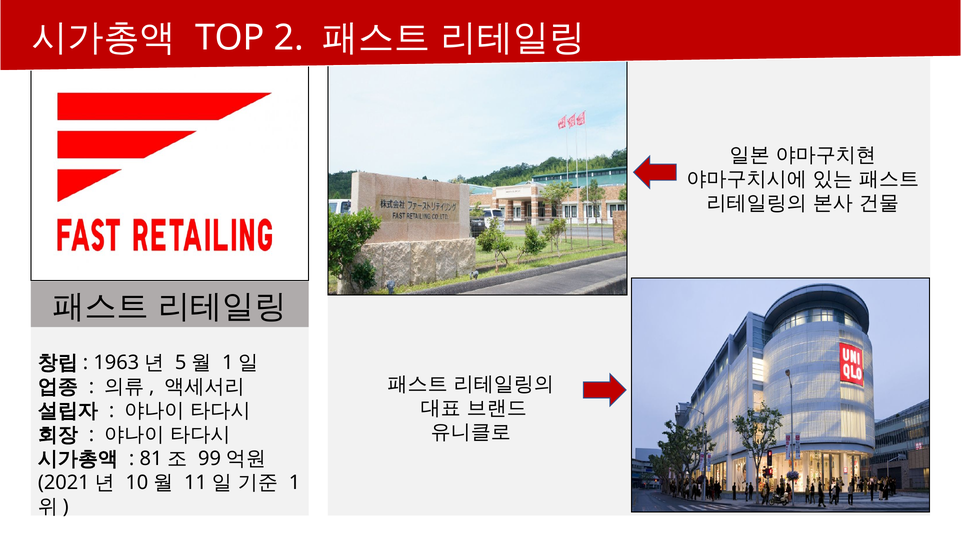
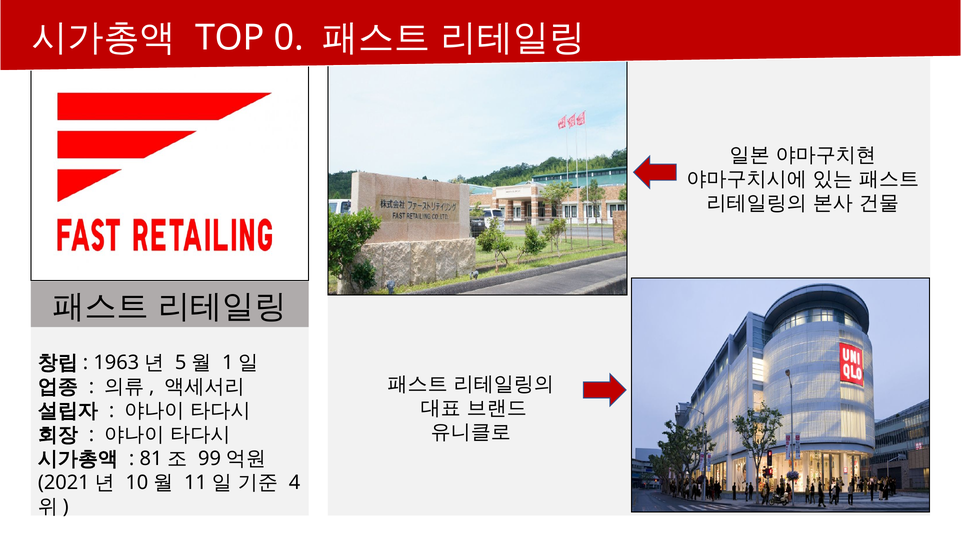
2: 2 -> 0 (289, 38)
1: 1 -> 4 (295, 482)
